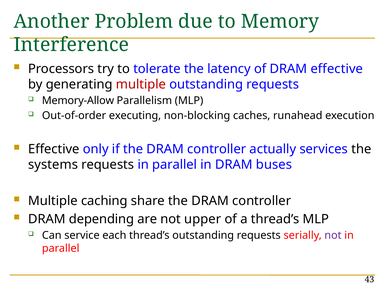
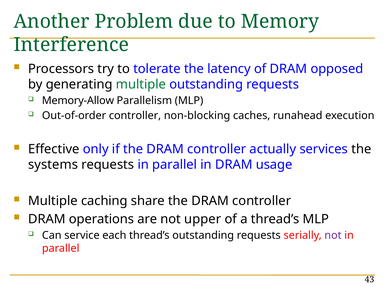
DRAM effective: effective -> opposed (337, 69)
multiple colour: red -> green (141, 84)
Out-of-order executing: executing -> controller (135, 116)
buses: buses -> usage (274, 165)
depending: depending -> operations (102, 219)
